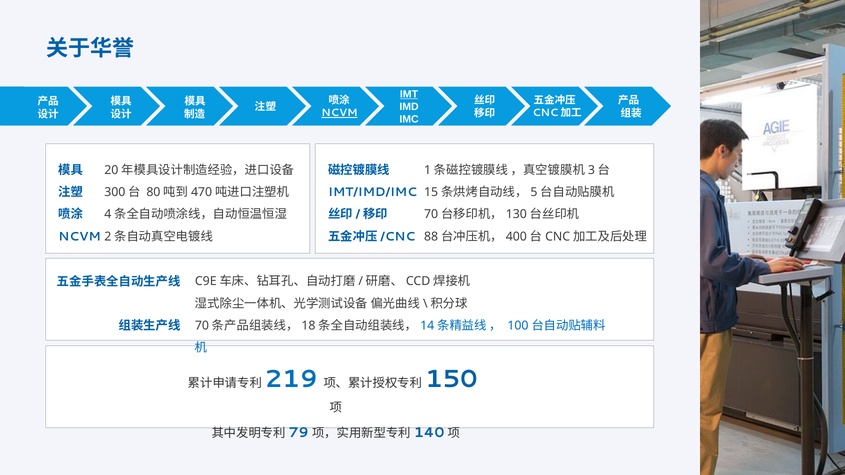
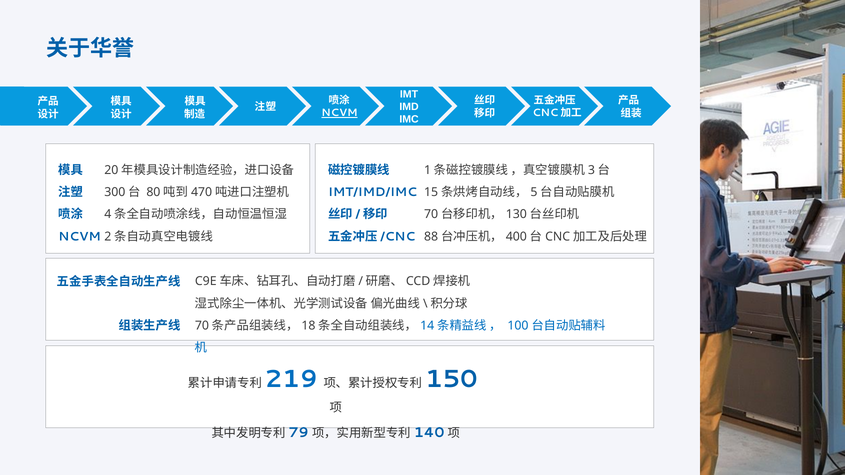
IMT underline: present -> none (409, 94)
